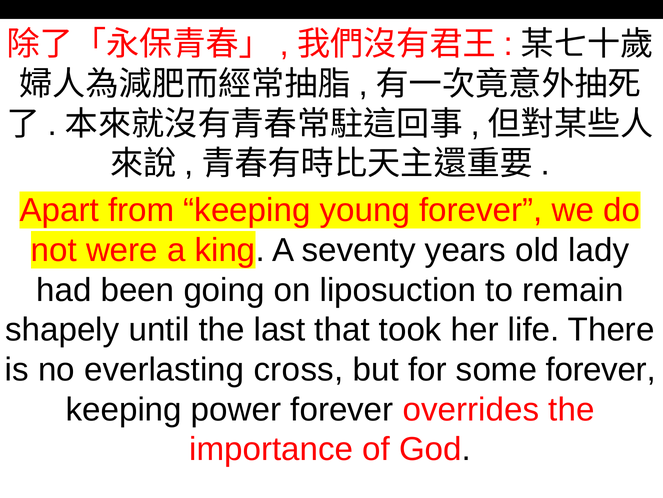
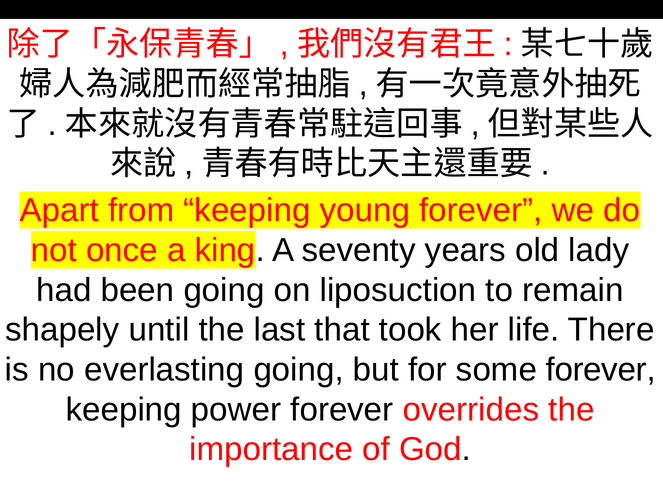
were: were -> once (122, 250)
everlasting cross: cross -> going (299, 369)
